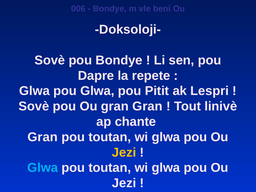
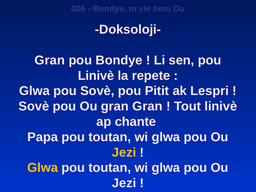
Sovè: Sovè -> Gran (50, 60)
Dapre: Dapre -> Linivè (96, 76)
pou Glwa: Glwa -> Sovè (97, 91)
Gran: Gran -> Papa (43, 137)
Glwa colour: light blue -> yellow (43, 168)
